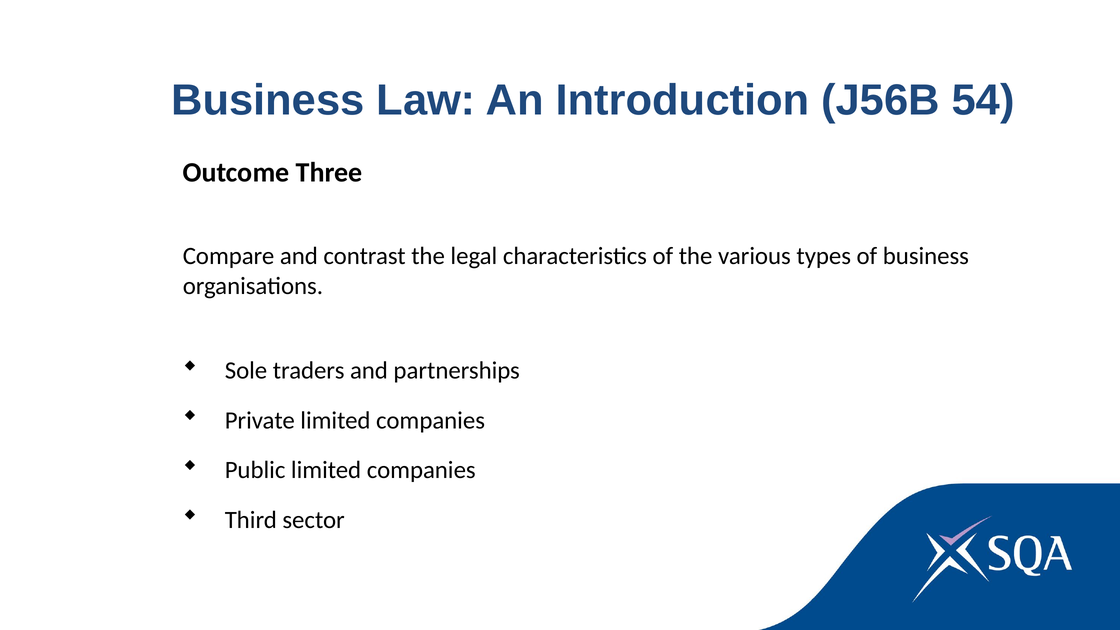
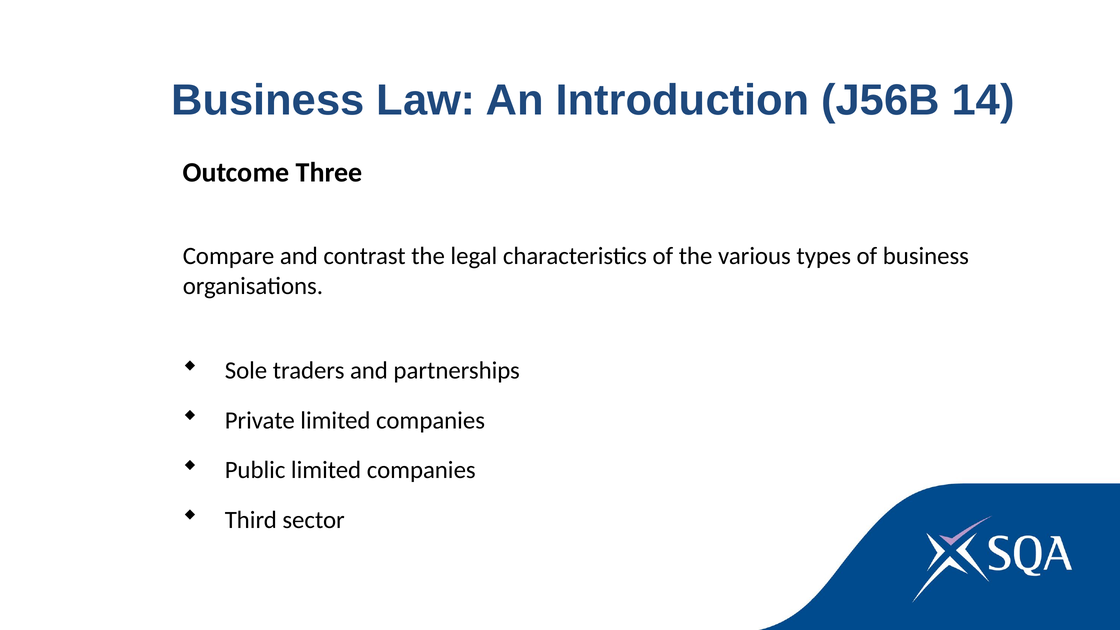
54: 54 -> 14 (983, 100)
